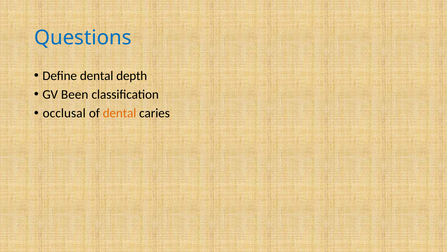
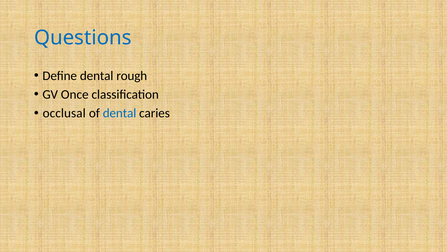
depth: depth -> rough (132, 76)
Been: Been -> Once (75, 94)
dental colour: orange -> blue (120, 113)
